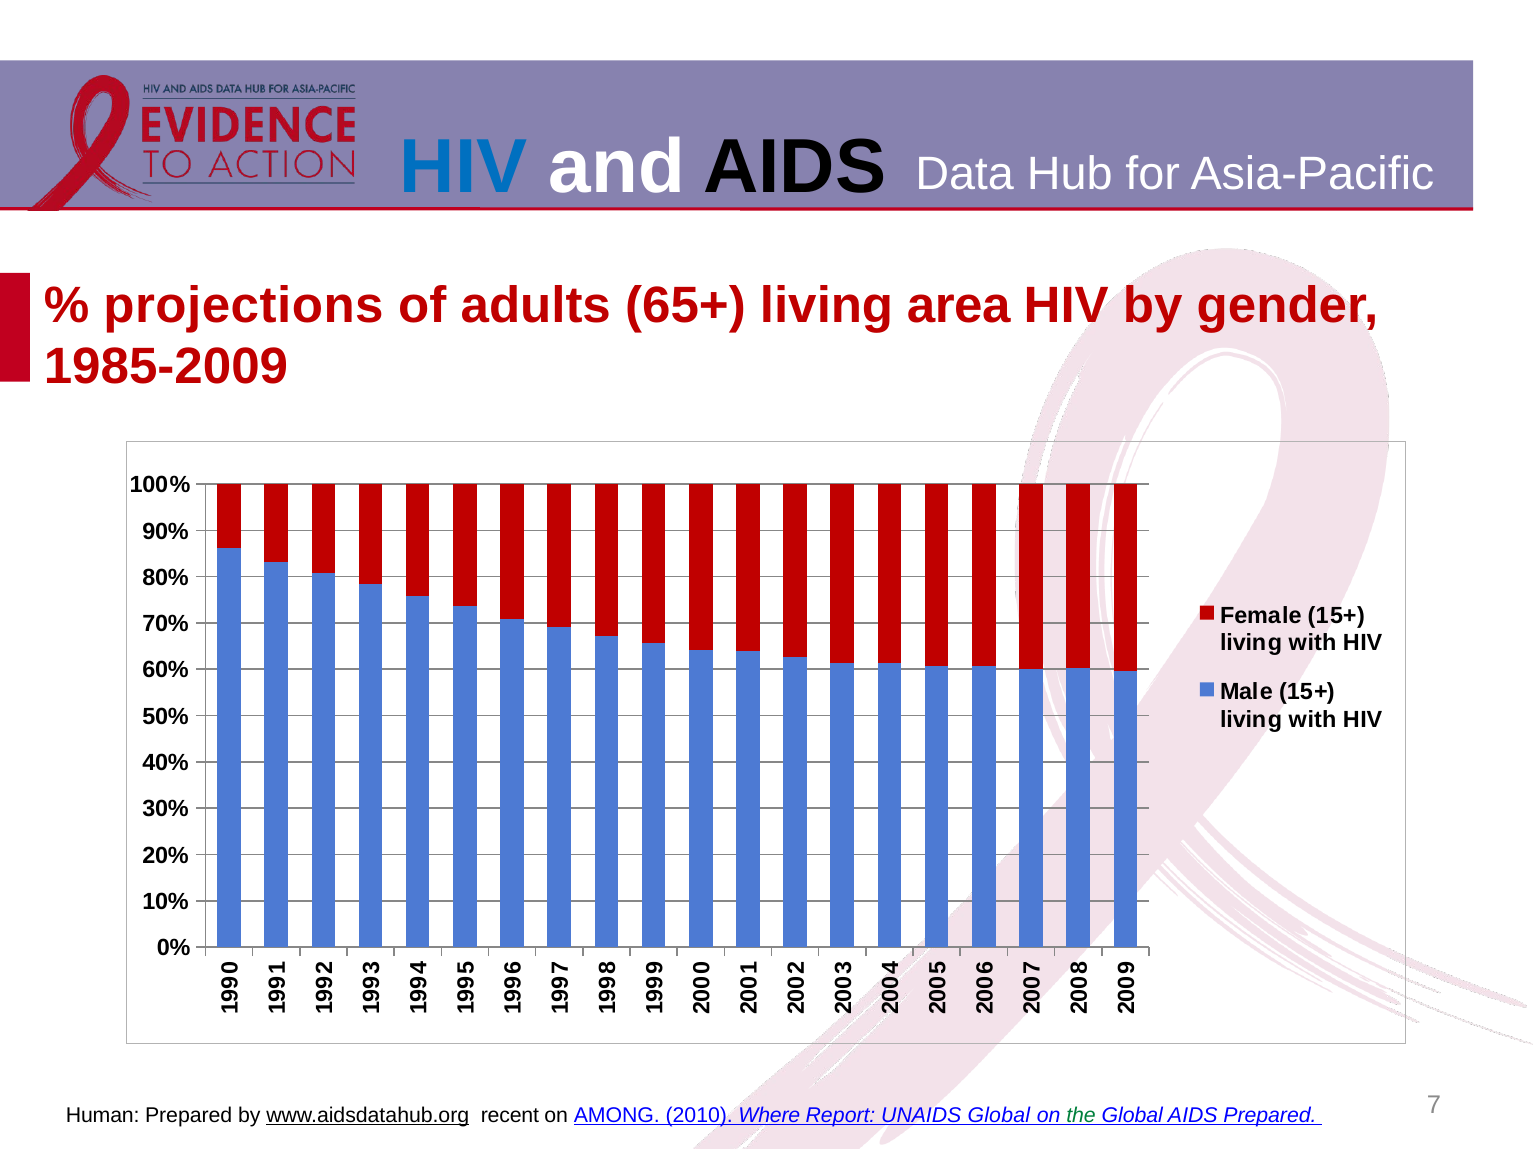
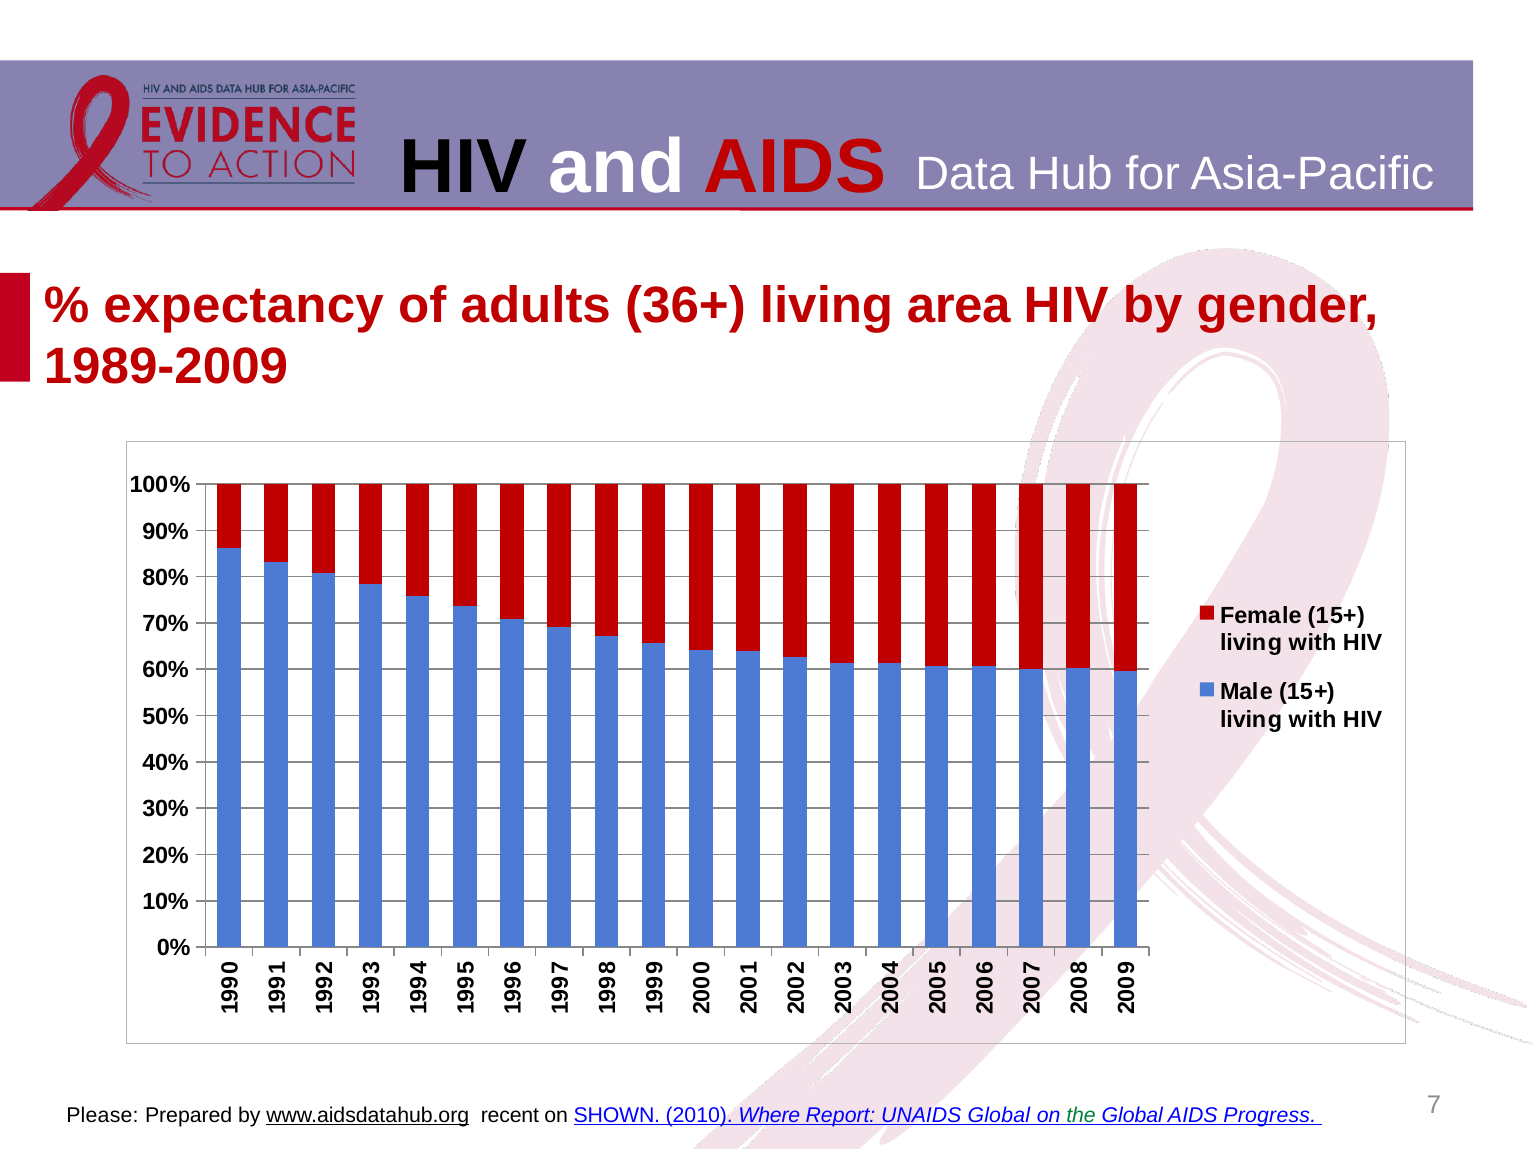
HIV colour: blue -> black (464, 167)
AIDS colour: black -> red (795, 167)
projections: projections -> expectancy (244, 305)
65+: 65+ -> 36+ (685, 305)
1985-2009: 1985-2009 -> 1989-2009 (166, 367)
Human: Human -> Please (102, 1116)
AMONG: AMONG -> SHOWN (617, 1116)
AIDS Prepared: Prepared -> Progress (1270, 1116)
